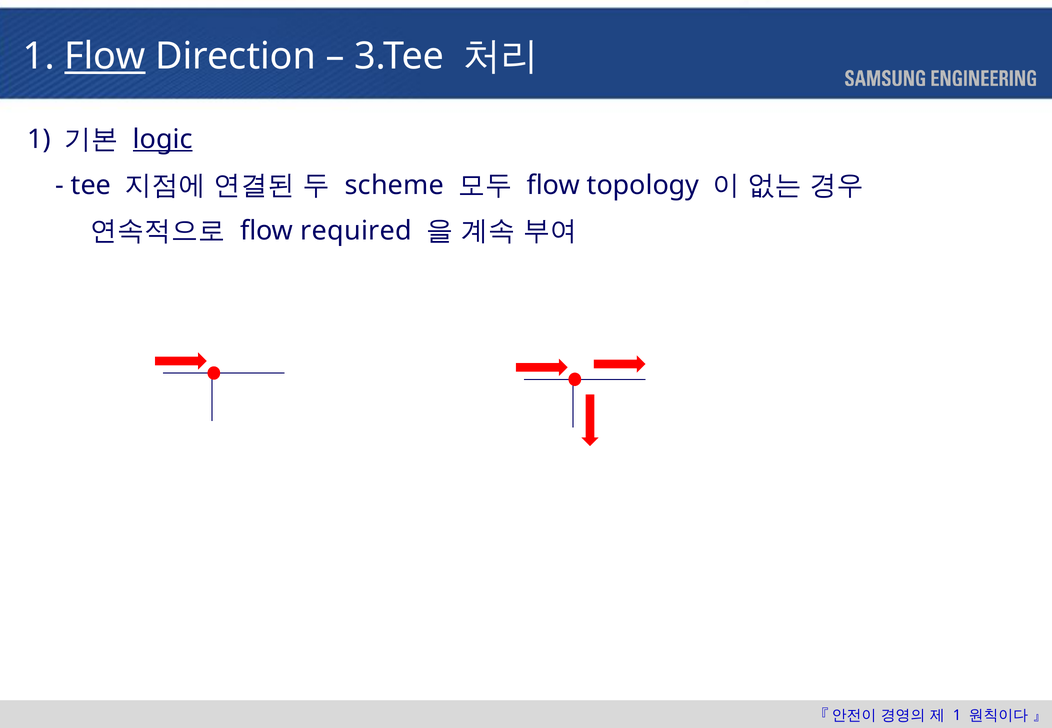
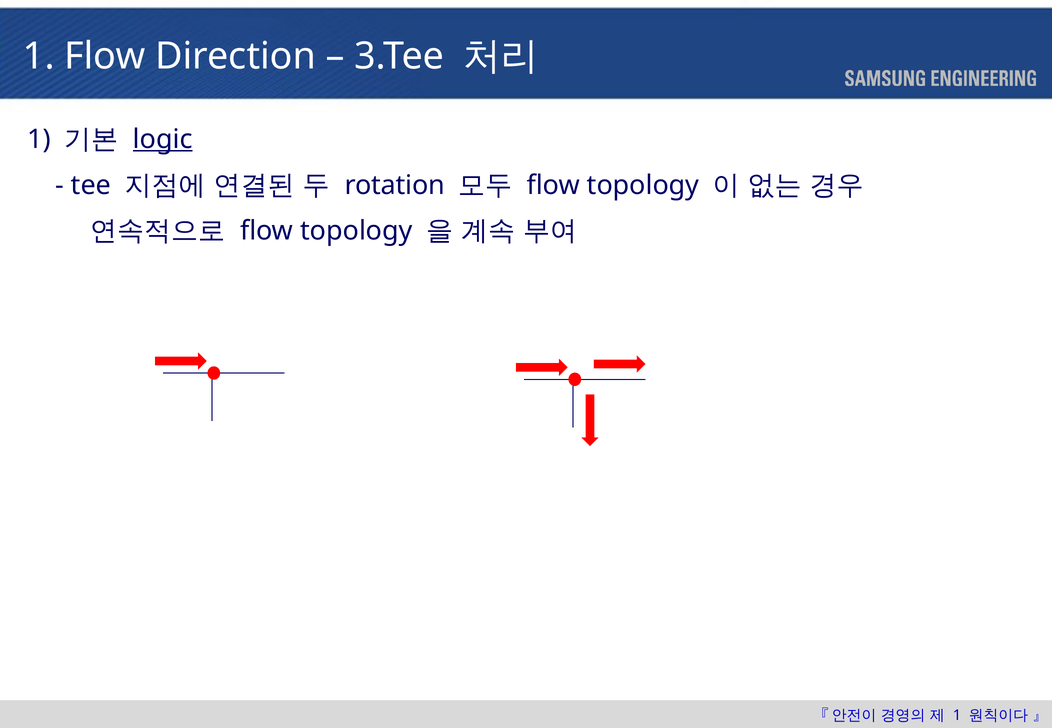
Flow underline: present -> none (105, 57)
scheme: scheme -> rotation (395, 185)
required: required -> topology (356, 231)
